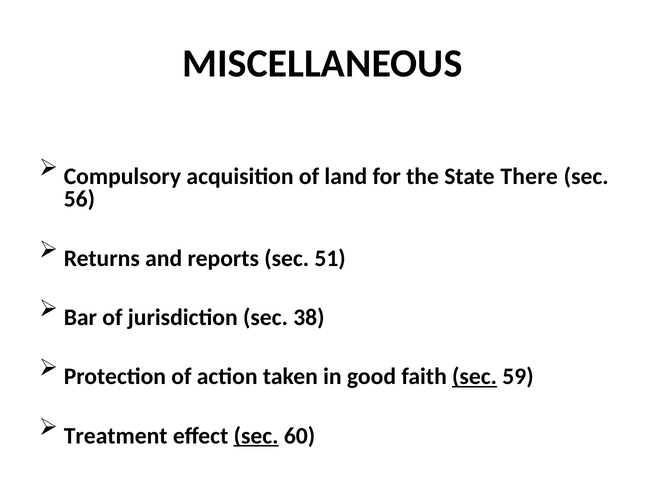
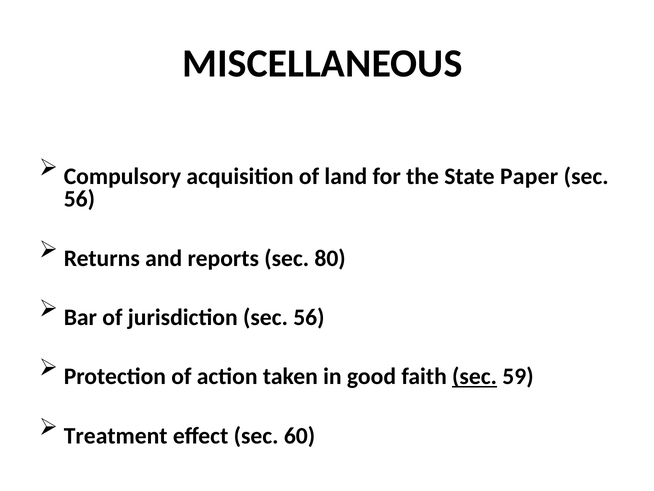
There: There -> Paper (529, 176)
51: 51 -> 80 (330, 258)
jurisdiction sec 38: 38 -> 56 (309, 317)
sec underline: present -> none (256, 435)
